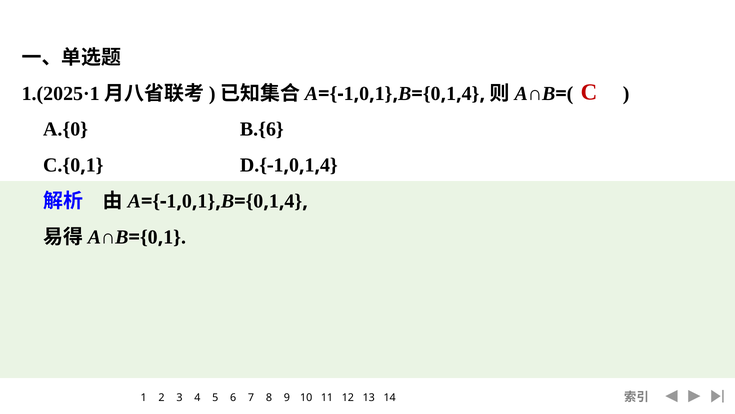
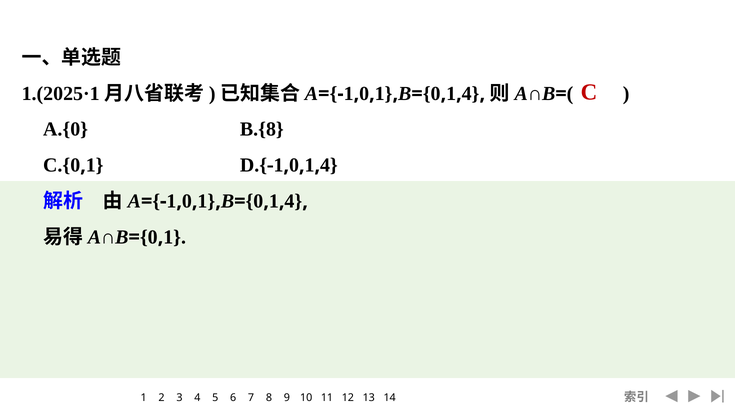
B.{6: B.{6 -> B.{8 (262, 129)
